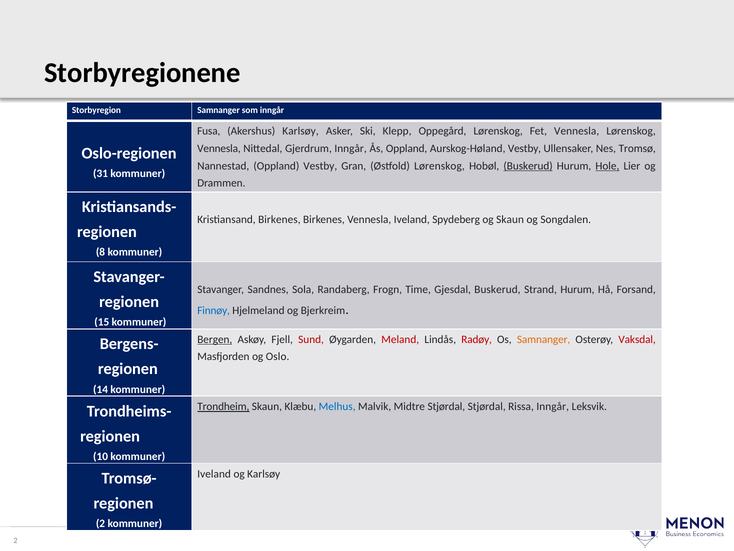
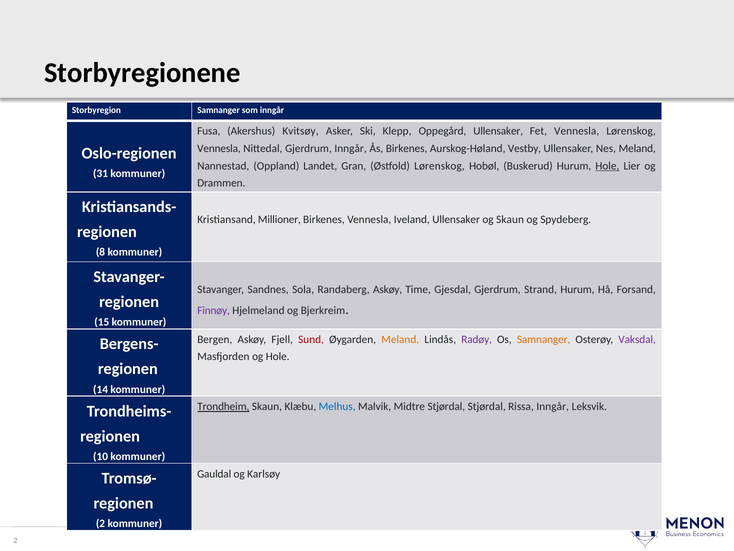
Akershus Karlsøy: Karlsøy -> Kvitsøy (301, 131)
Oppegård Lørenskog: Lørenskog -> Ullensaker (498, 131)
Ås Oppland: Oppland -> Birkenes (407, 148)
Nes Tromsø: Tromsø -> Meland (637, 148)
Oppland Vestby: Vestby -> Landet (320, 166)
Buskerud underline: present -> none (528, 166)
Kristiansand Birkenes: Birkenes -> Millioner (279, 219)
Iveland Spydeberg: Spydeberg -> Ullensaker (456, 219)
Songdalen: Songdalen -> Spydeberg (566, 219)
Randaberg Frogn: Frogn -> Askøy (388, 289)
Gjesdal Buskerud: Buskerud -> Gjerdrum (497, 289)
Finnøy colour: blue -> purple (214, 310)
Bergen underline: present -> none (215, 339)
Meland colour: red -> orange (400, 339)
Radøy colour: red -> purple (477, 339)
Vaksdal colour: red -> purple (637, 339)
og Oslo: Oslo -> Hole (278, 356)
Iveland: Iveland -> Gauldal (214, 473)
